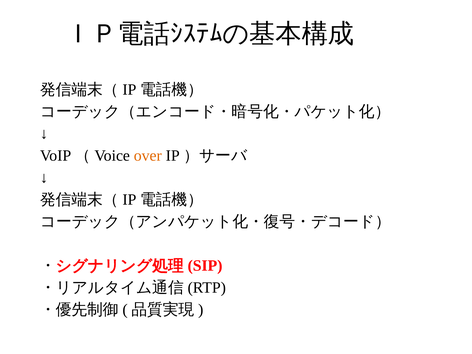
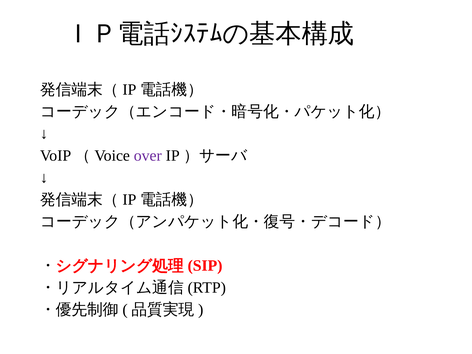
over colour: orange -> purple (148, 156)
